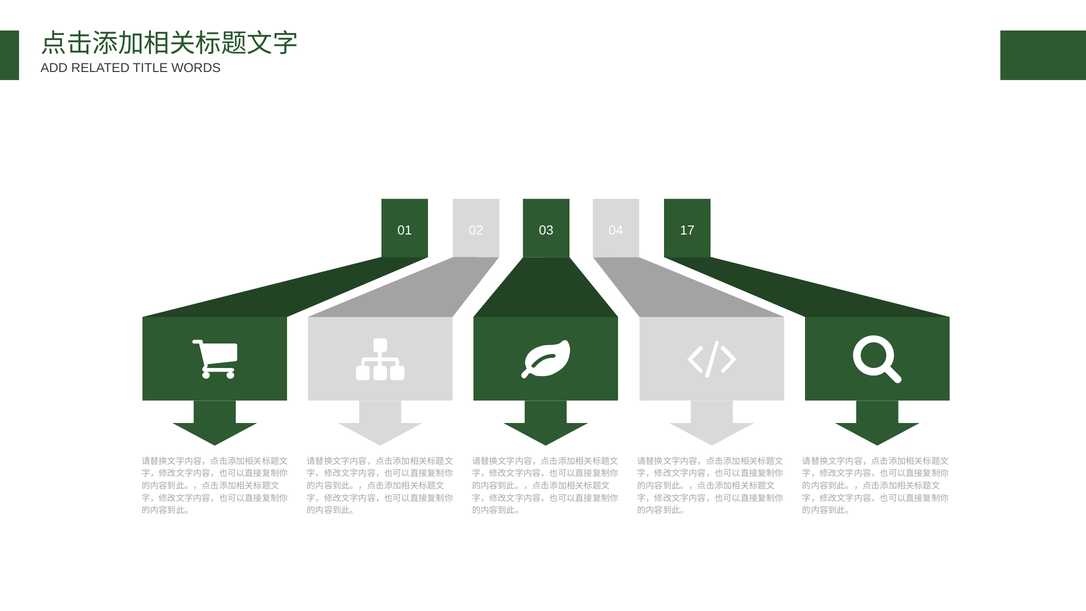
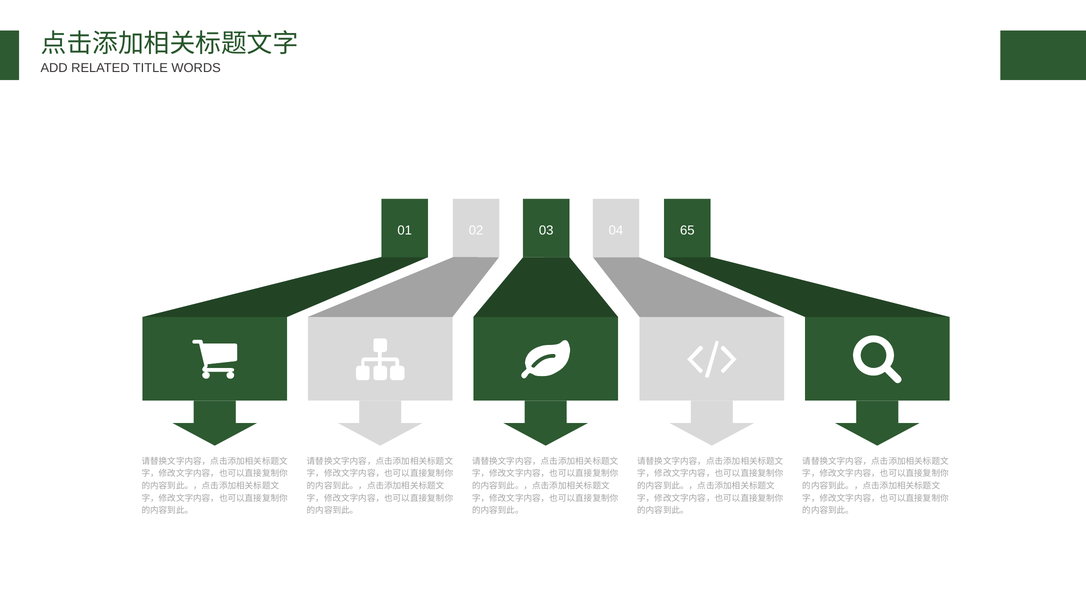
17: 17 -> 65 (687, 230)
